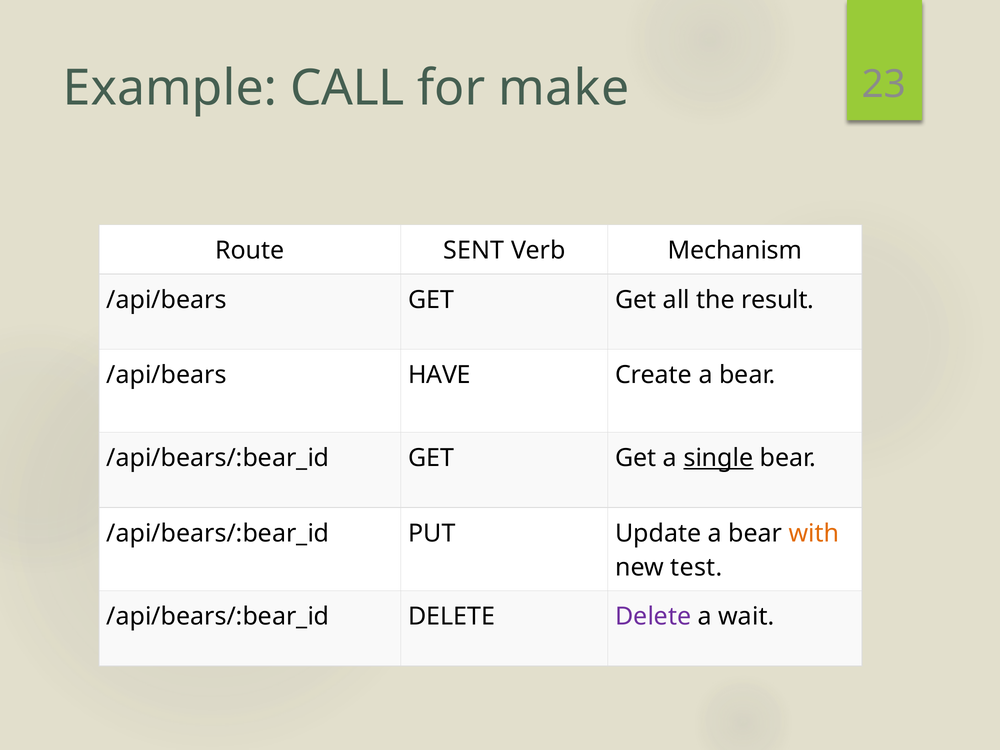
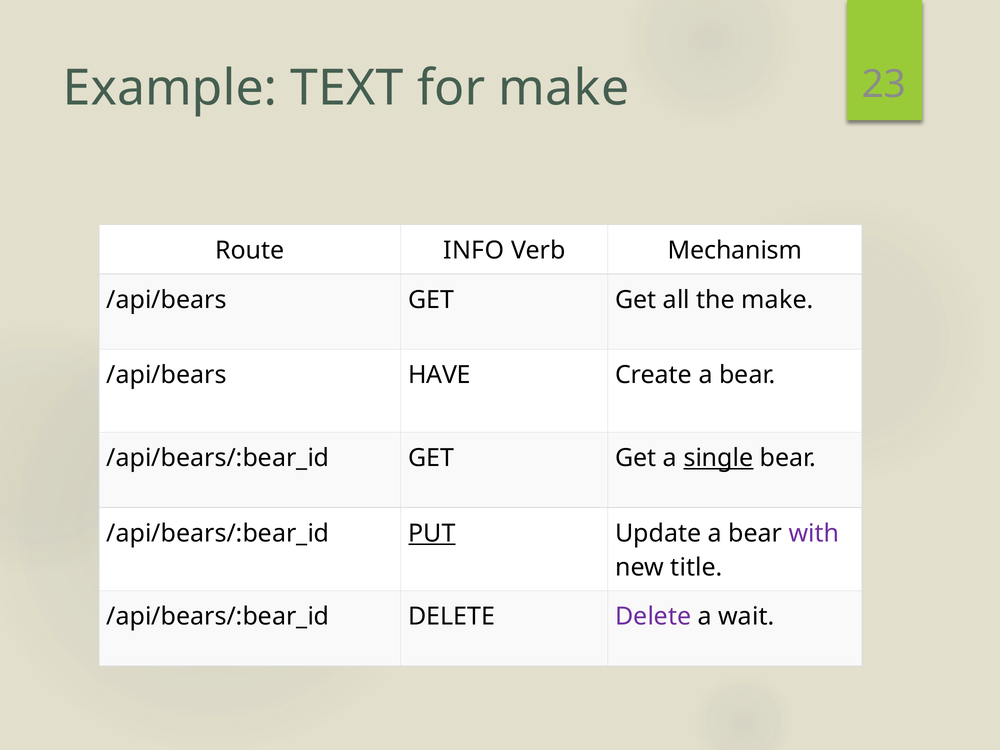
CALL: CALL -> TEXT (347, 88)
SENT: SENT -> INFO (474, 251)
the result: result -> make (778, 300)
PUT underline: none -> present (432, 534)
with colour: orange -> purple (814, 534)
test: test -> title (696, 568)
